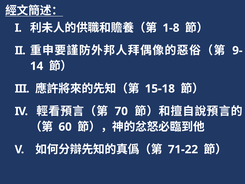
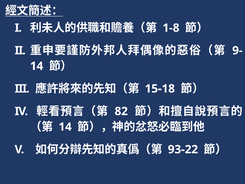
70: 70 -> 82 (121, 111)
60: 60 -> 14 (65, 127)
71-22: 71-22 -> 93-22 (183, 149)
